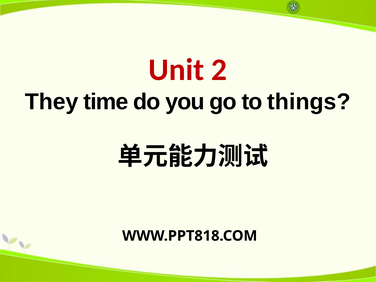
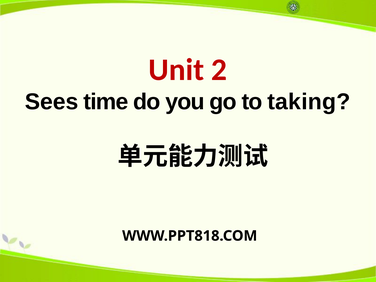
They: They -> Sees (52, 102)
things: things -> taking (309, 102)
